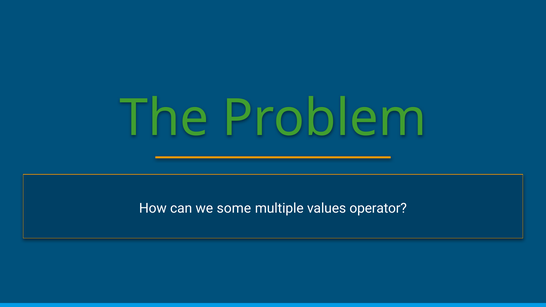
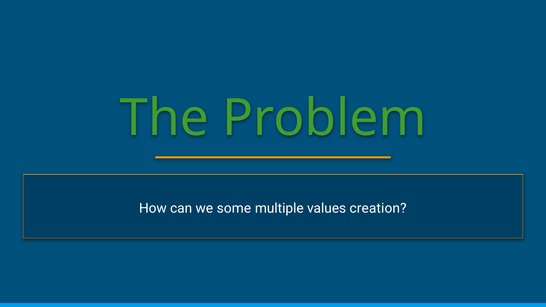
operator: operator -> creation (378, 209)
